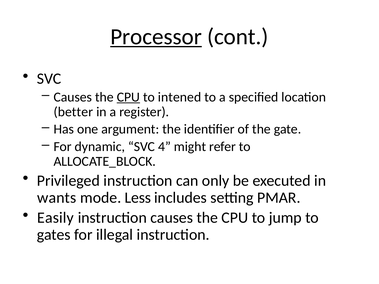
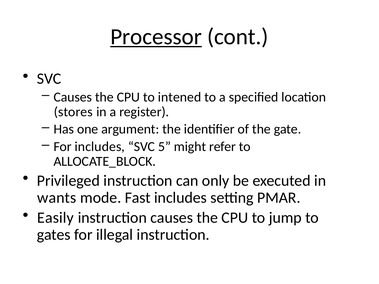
CPU underline: present -> none (128, 97)
better: better -> stores (73, 112)
For dynamic: dynamic -> includes (100, 147)
4: 4 -> 5 (164, 147)
Less: Less -> Fast (138, 198)
